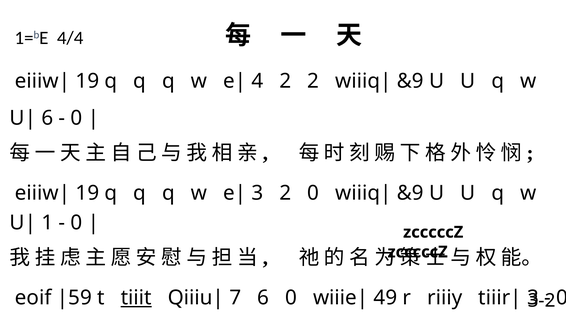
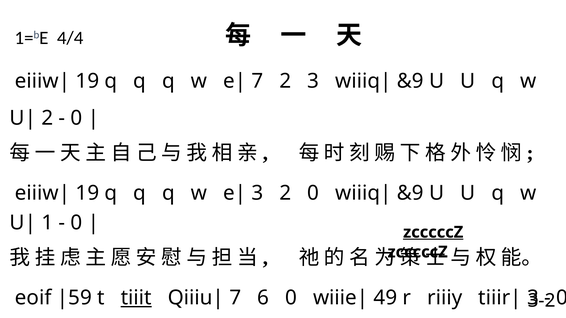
4: 4 -> 7 (257, 81)
2 2: 2 -> 3 (313, 81)
6: 6 -> 2 (47, 118)
zcccccZ underline: none -> present (433, 232)
